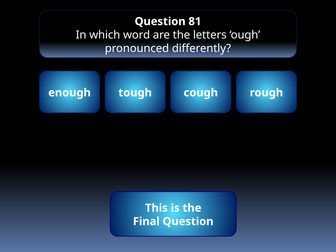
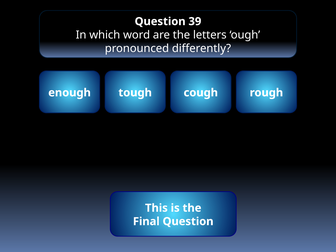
81: 81 -> 39 (195, 21)
